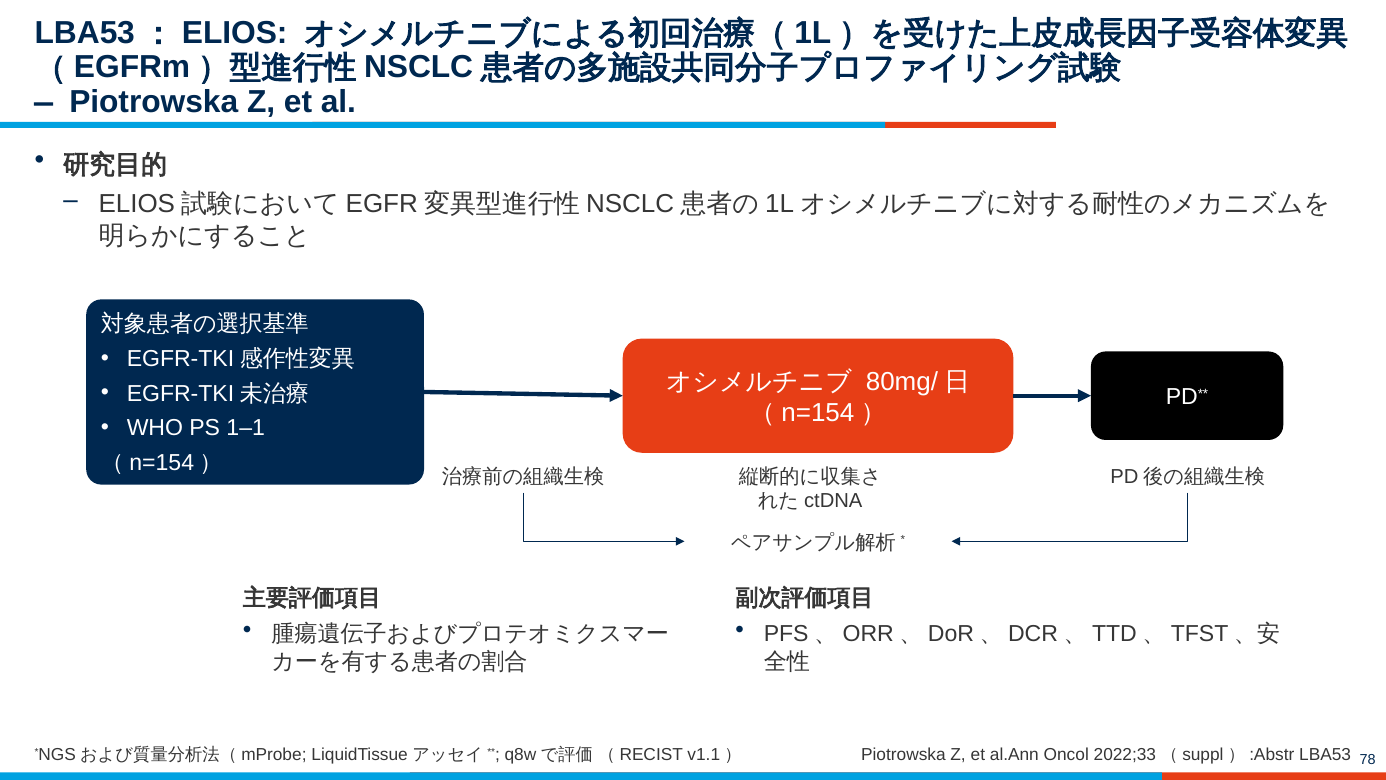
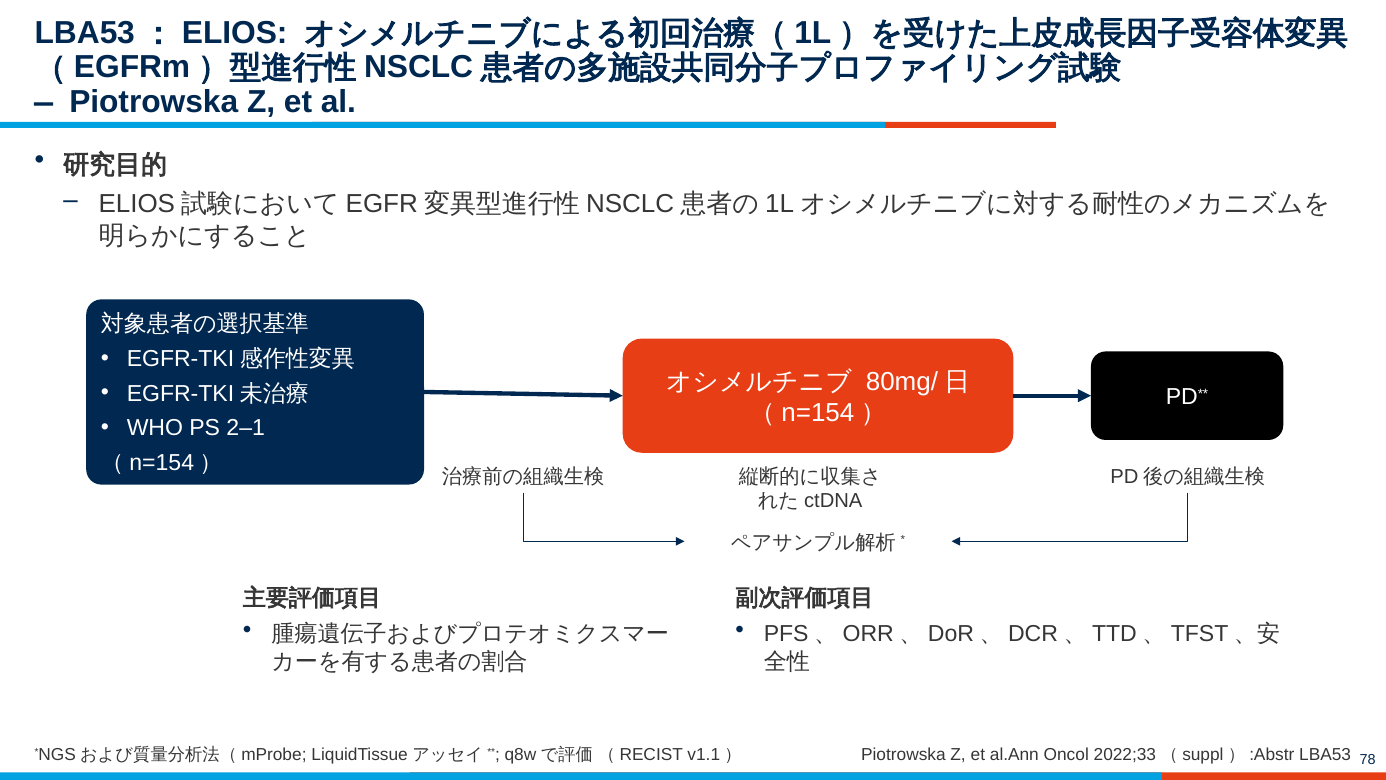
1–1: 1–1 -> 2–1 (246, 428)
